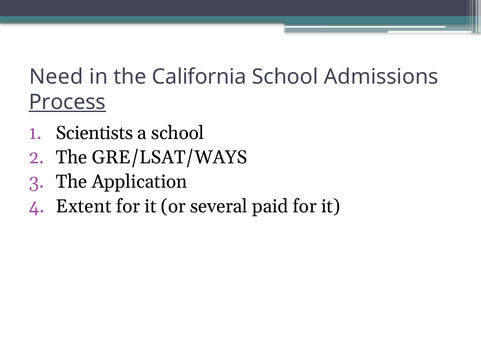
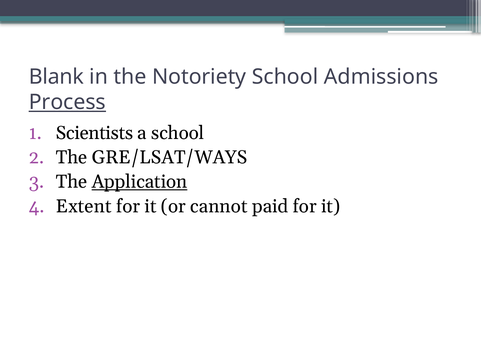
Need: Need -> Blank (56, 77)
California: California -> Notoriety (199, 77)
Application underline: none -> present (140, 182)
several: several -> cannot (219, 207)
